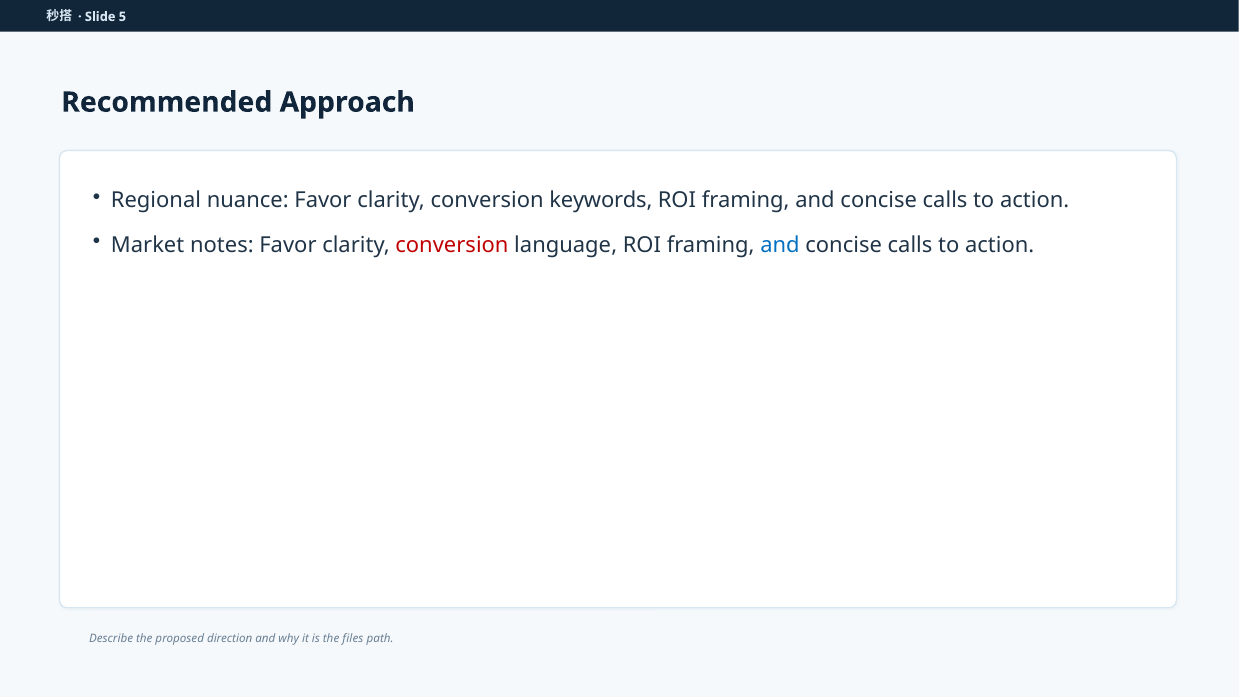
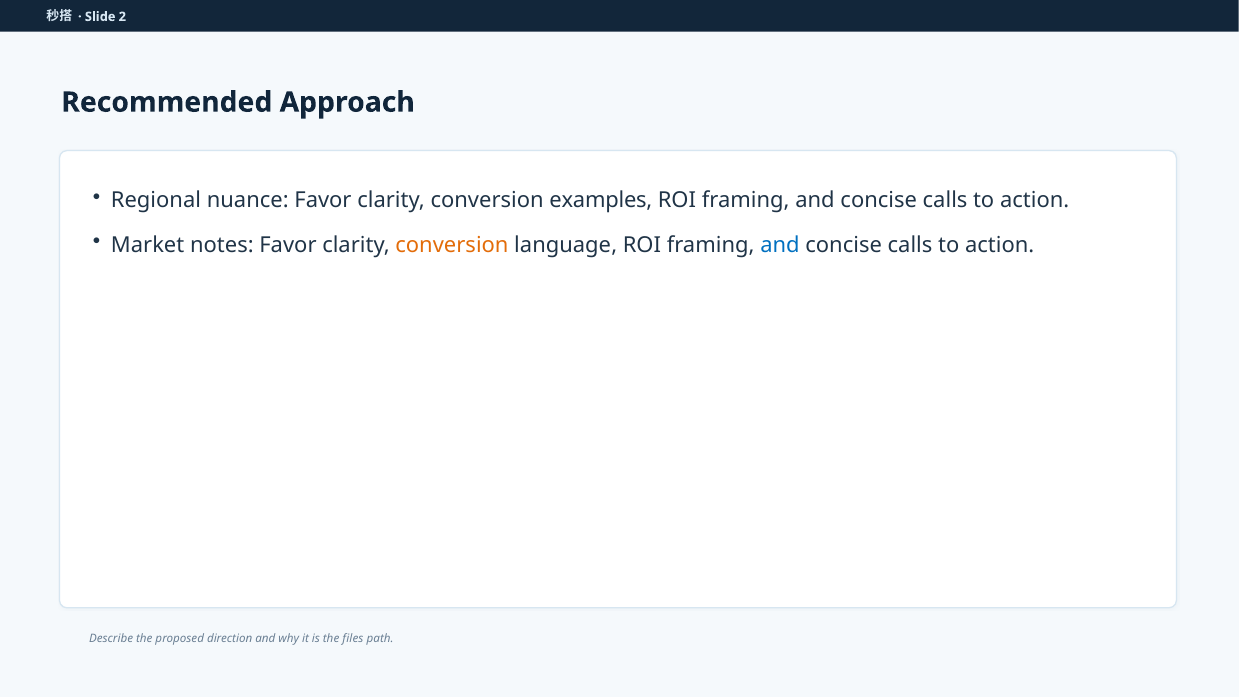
5: 5 -> 2 (122, 17)
keywords: keywords -> examples (601, 201)
conversion colour: red -> orange (452, 245)
